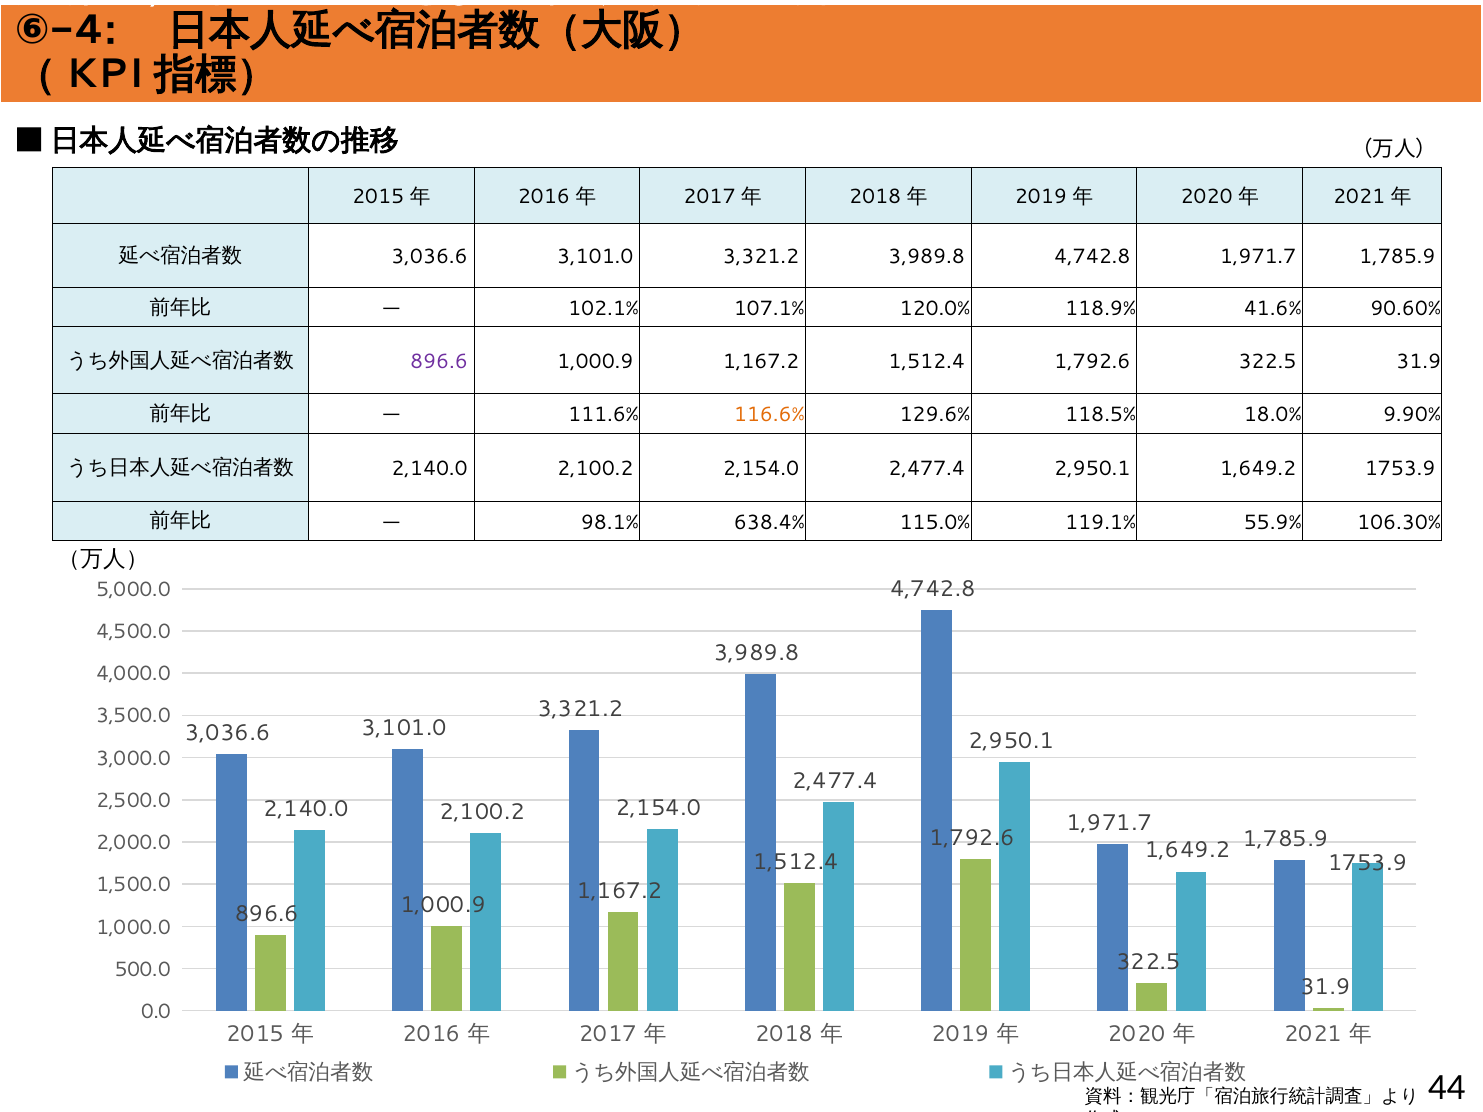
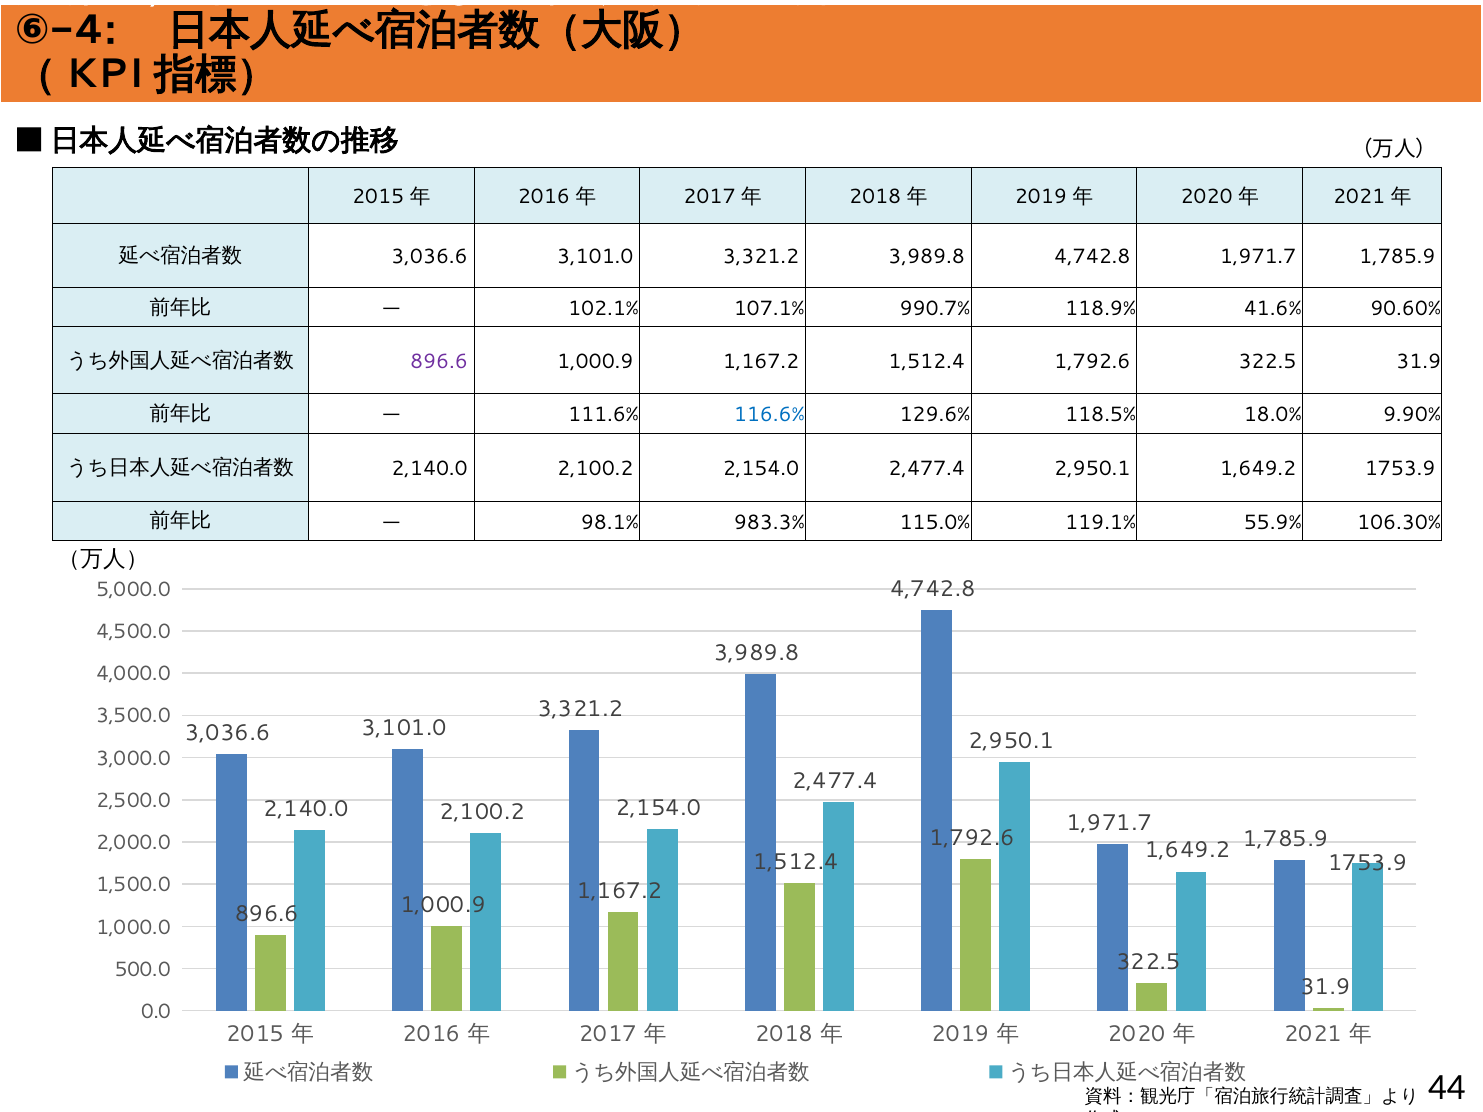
120.0%: 120.0% -> 990.7% (935, 309)
116.6% colour: orange -> blue (769, 415)
638.4%: 638.4% -> 983.3% (769, 522)
